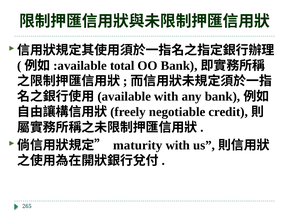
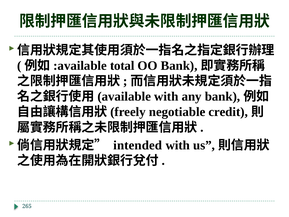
maturity: maturity -> intended (138, 145)
